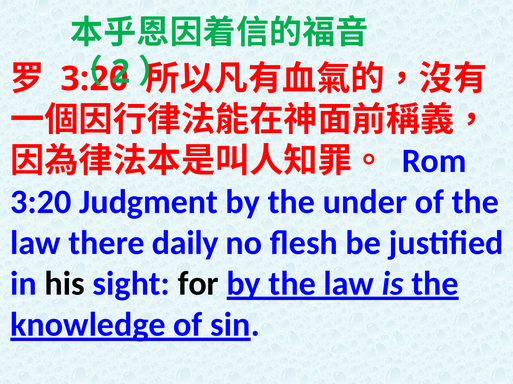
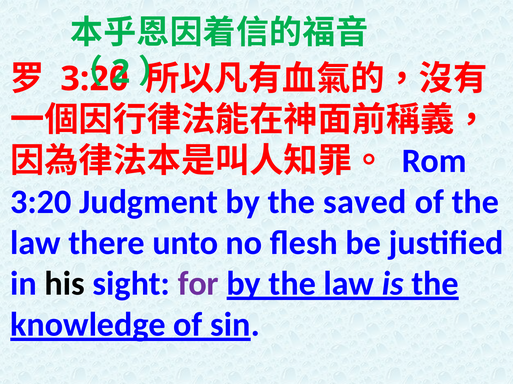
under: under -> saved (365, 202)
daily: daily -> unto (185, 243)
for colour: black -> purple (198, 284)
